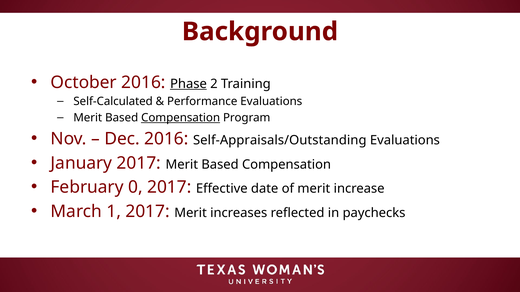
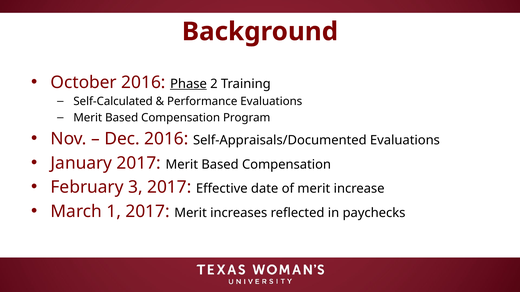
Compensation underline: present -> none (181, 118)
Self-Appraisals/Outstanding: Self-Appraisals/Outstanding -> Self-Appraisals/Documented (280, 140)
0: 0 -> 3 (135, 188)
